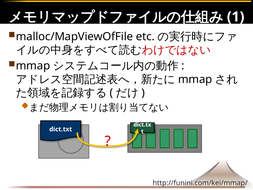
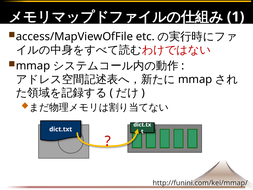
malloc/MapViewOfFile: malloc/MapViewOfFile -> access/MapViewOfFile (74, 36)
